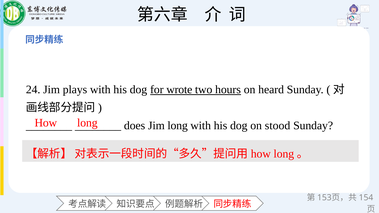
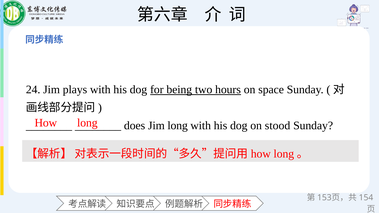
wrote: wrote -> being (179, 90)
heard: heard -> space (271, 90)
